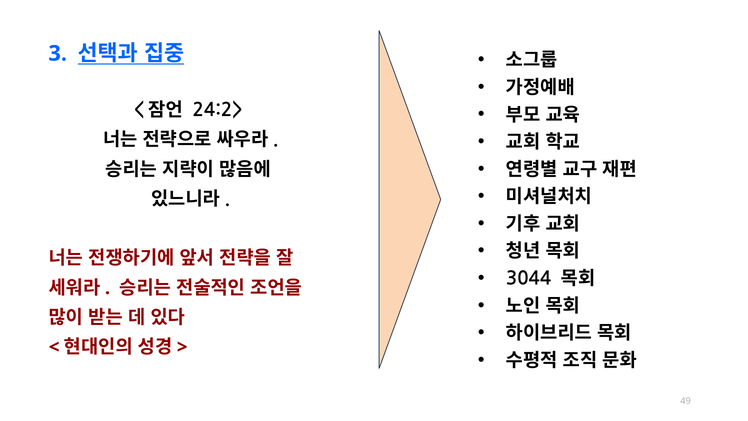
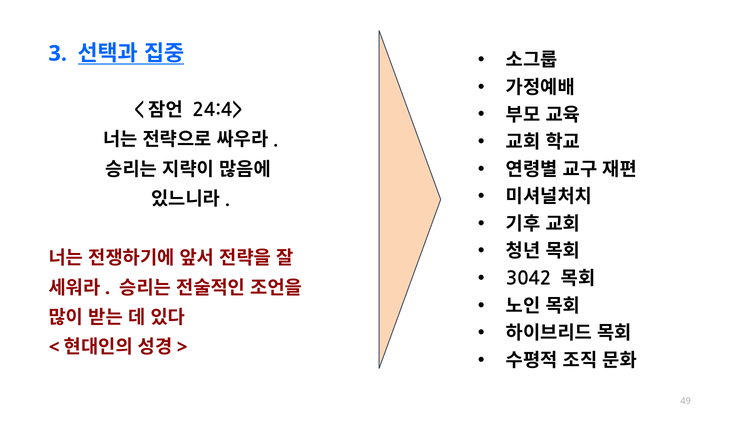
24:2>: 24:2> -> 24:4> (218, 110)
3044: 3044 -> 3042 (529, 278)
